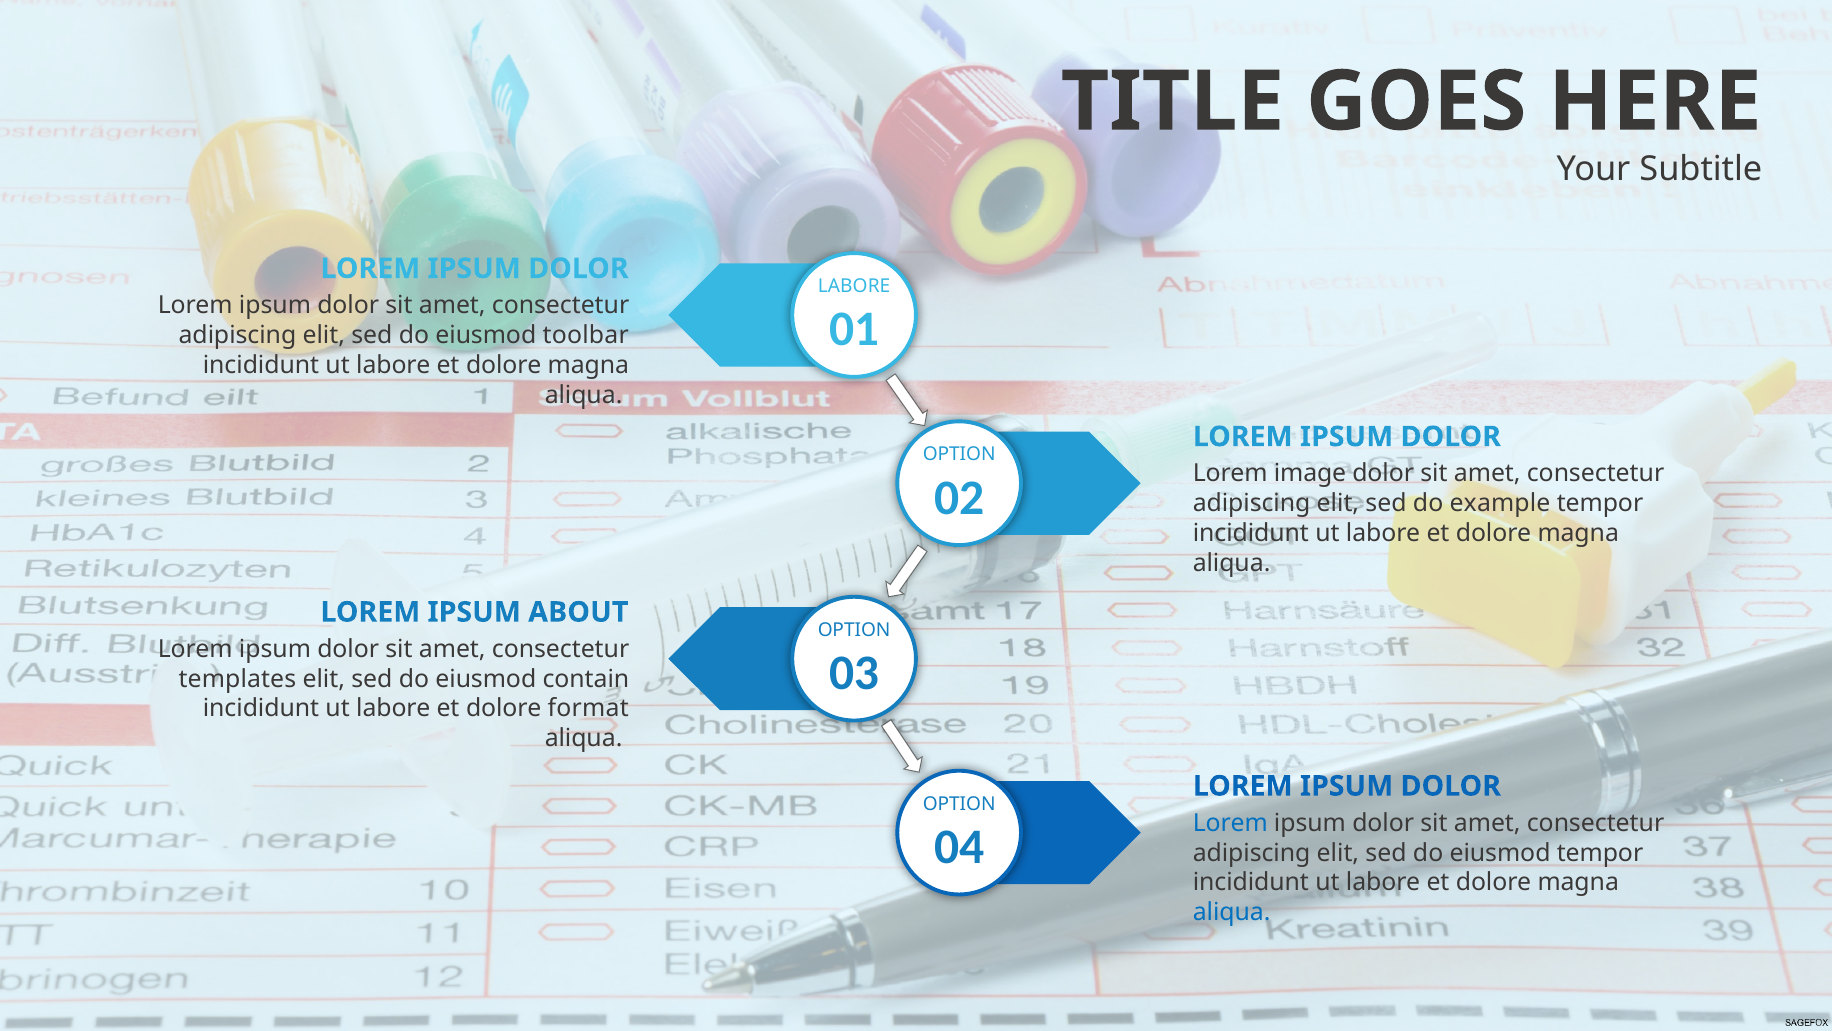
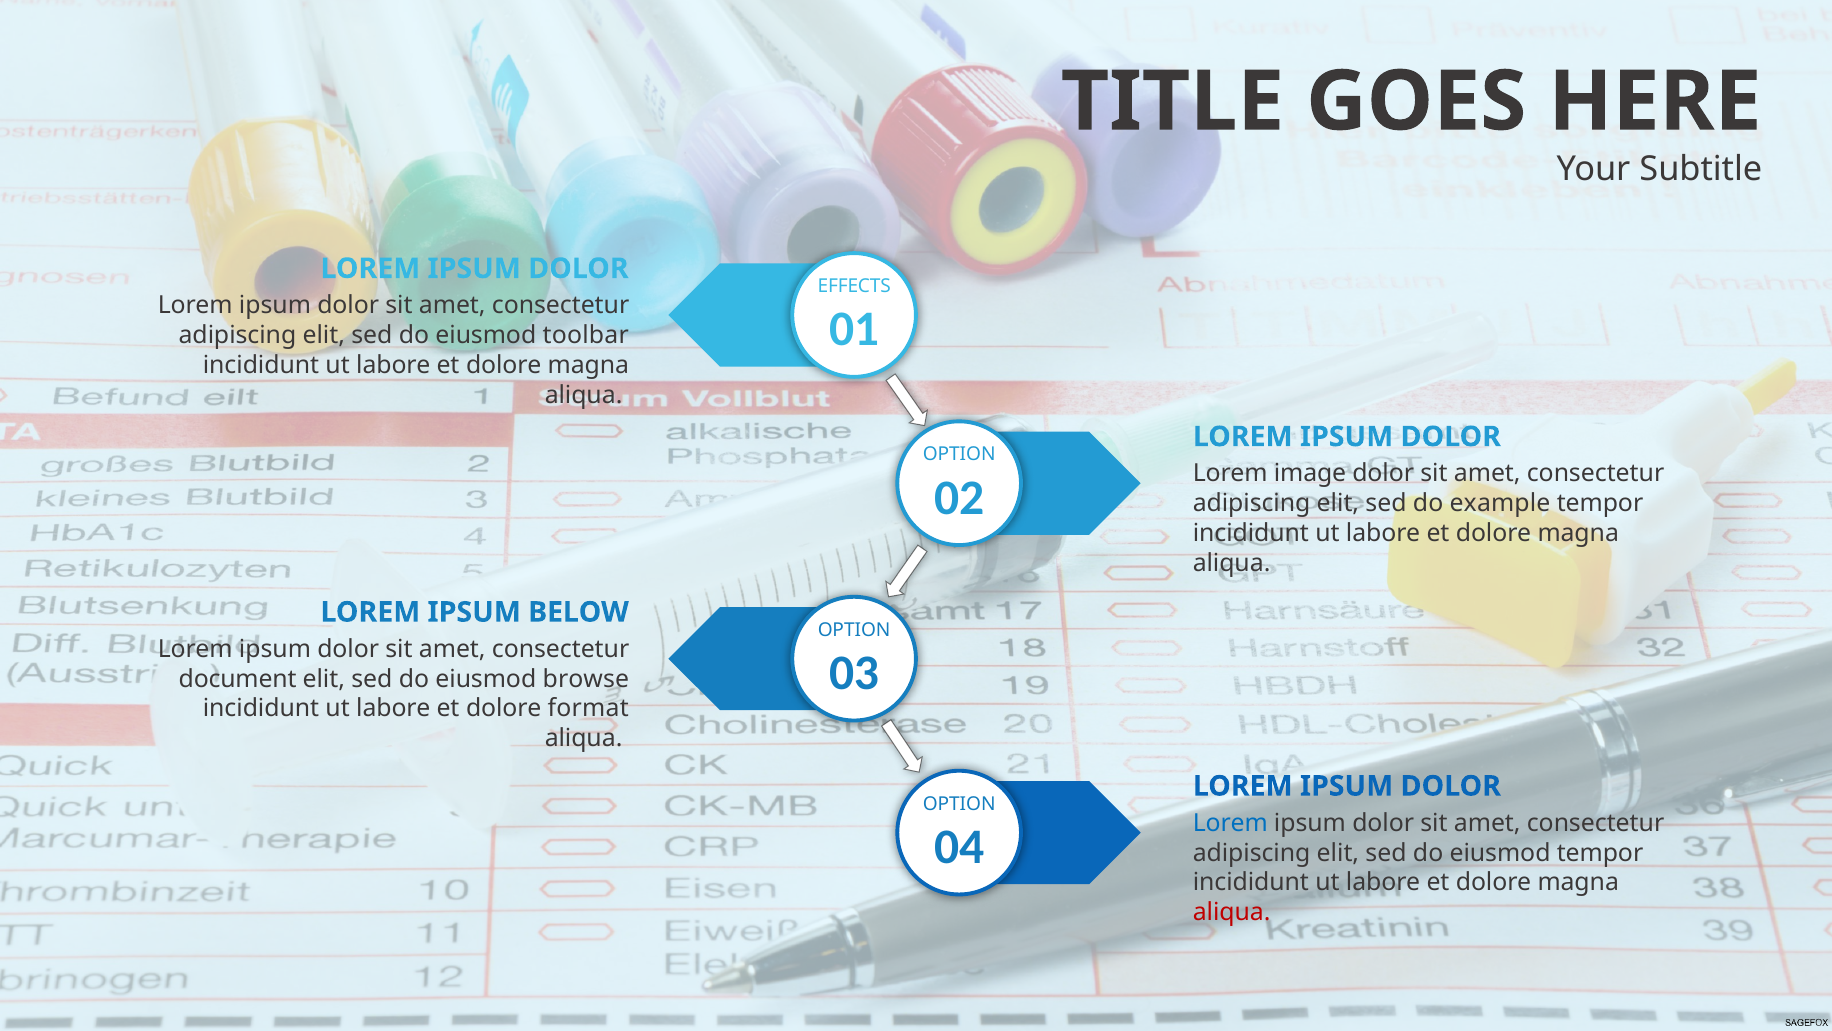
LABORE: LABORE -> EFFECTS (854, 286)
ABOUT: ABOUT -> BELOW (578, 612)
templates: templates -> document (238, 679)
contain: contain -> browse (586, 679)
aliqua colour: blue -> red (1232, 912)
